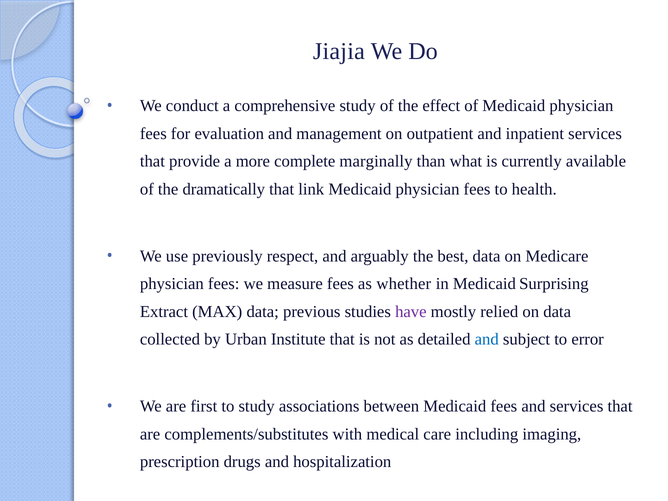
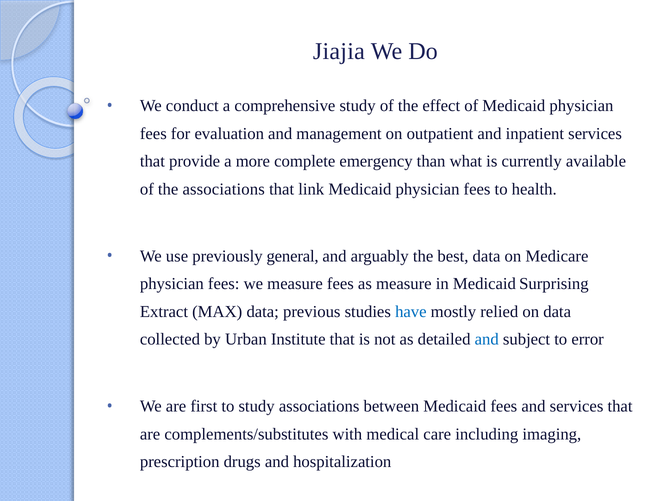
marginally: marginally -> emergency (376, 161)
the dramatically: dramatically -> associations (224, 189)
respect: respect -> general (293, 256)
as whether: whether -> measure (404, 284)
have colour: purple -> blue (411, 312)
